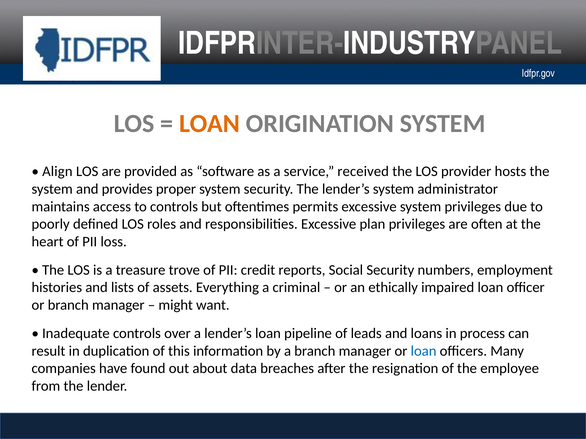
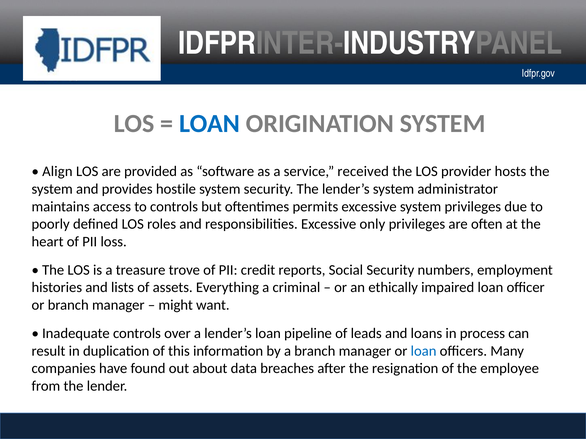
LOAN colour: orange -> blue (210, 124)
proper: proper -> hostile (176, 189)
plan: plan -> only (372, 224)
